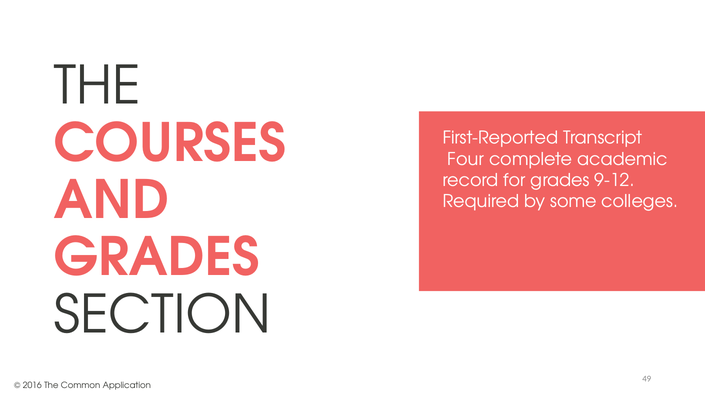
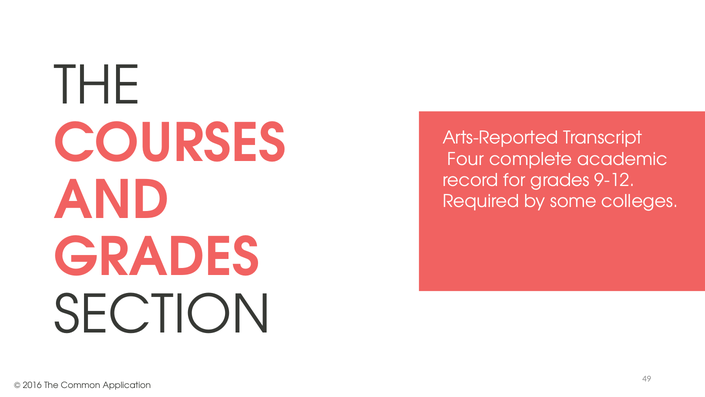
First-Reported: First-Reported -> Arts-Reported (500, 138)
